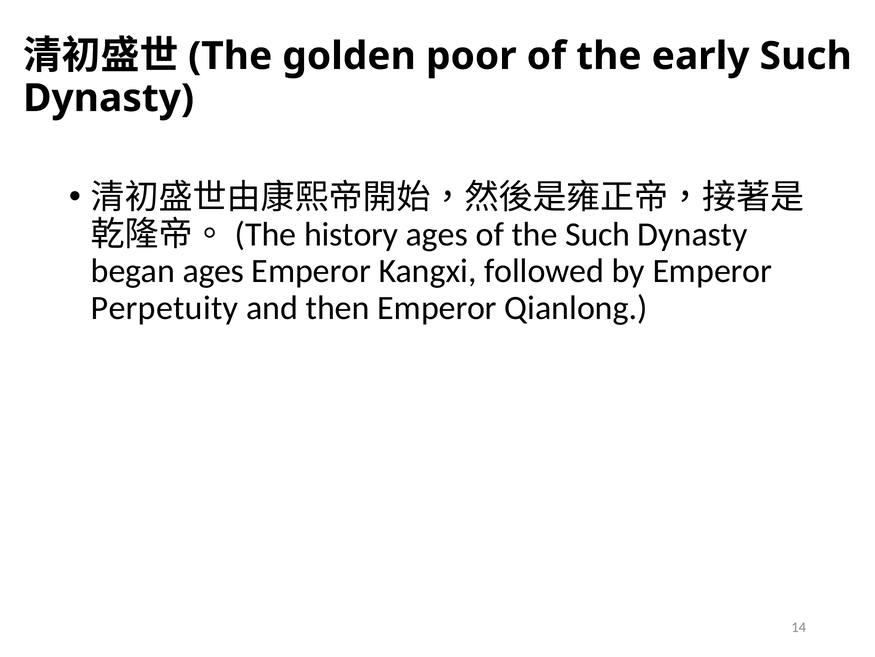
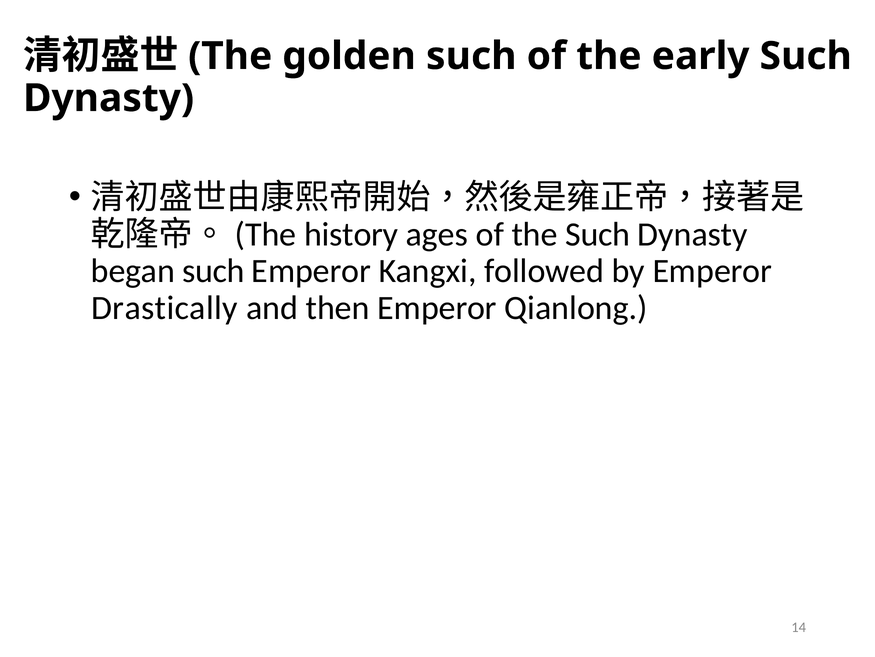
golden poor: poor -> such (471, 56)
began ages: ages -> such (213, 271)
Perpetuity: Perpetuity -> Drastically (164, 308)
